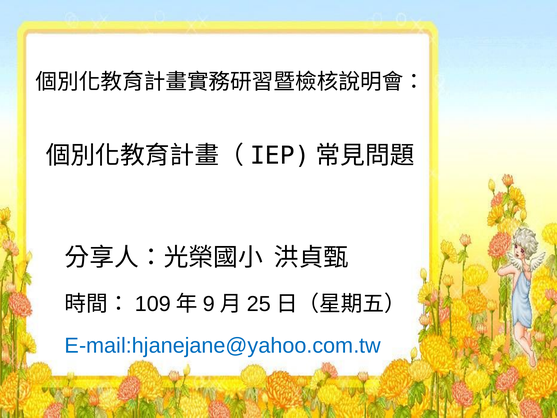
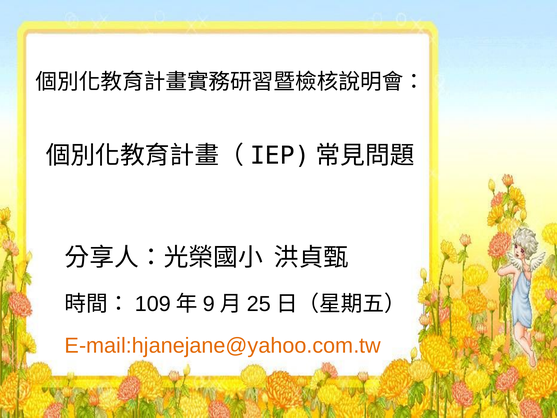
E-mail:hjanejane@yahoo.com.tw colour: blue -> orange (223, 345)
